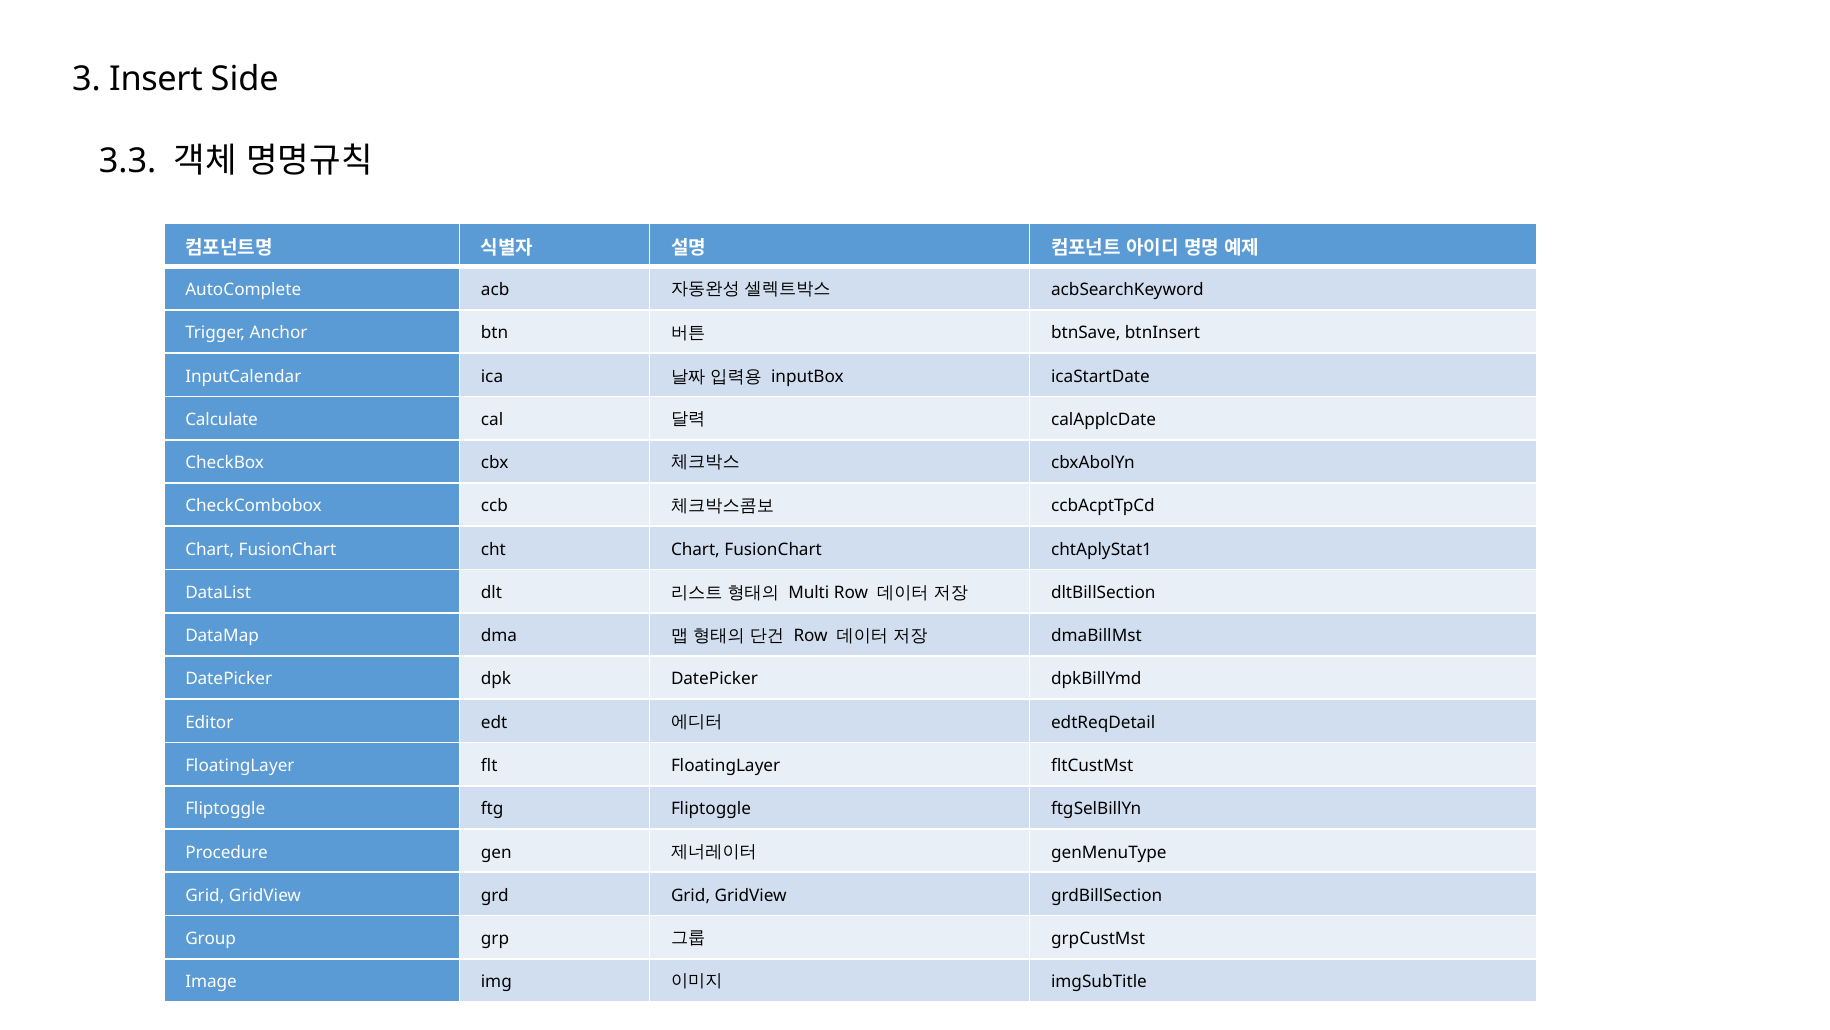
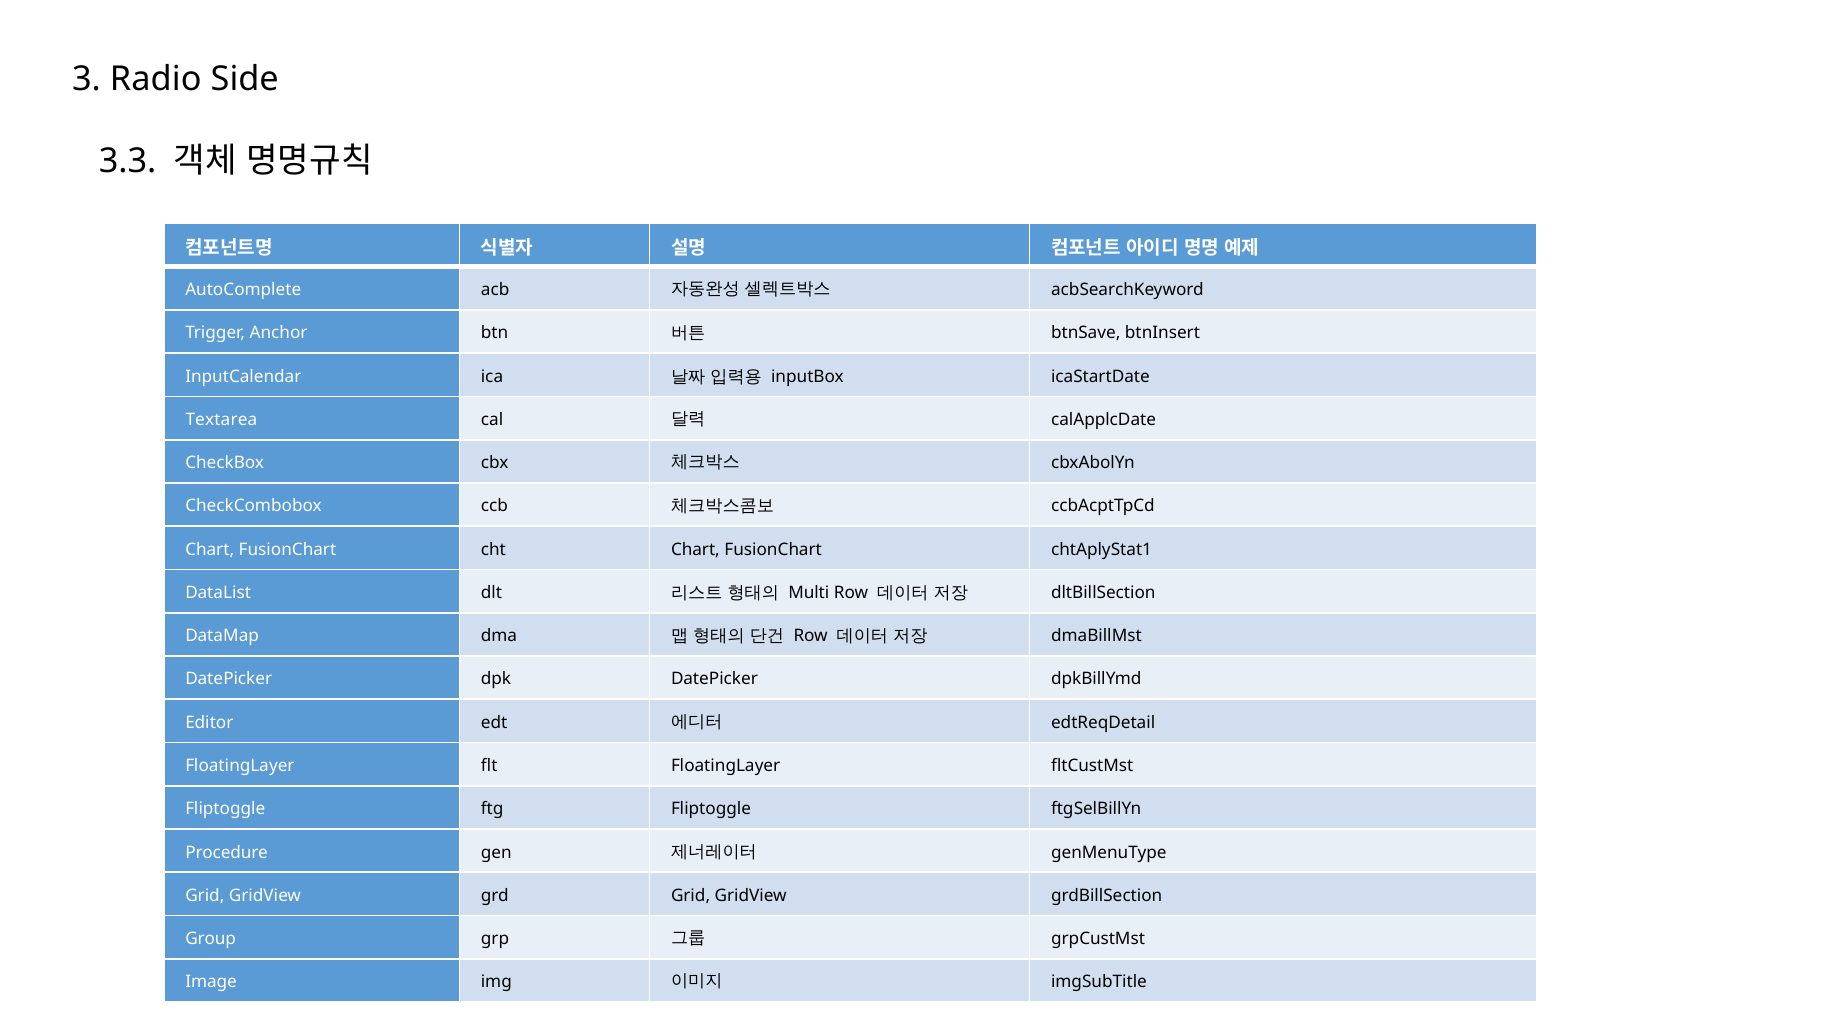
Insert: Insert -> Radio (156, 79)
Calculate: Calculate -> Textarea (221, 420)
